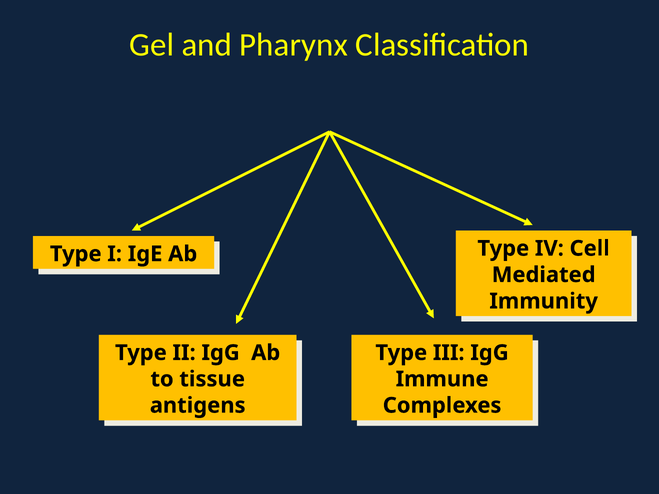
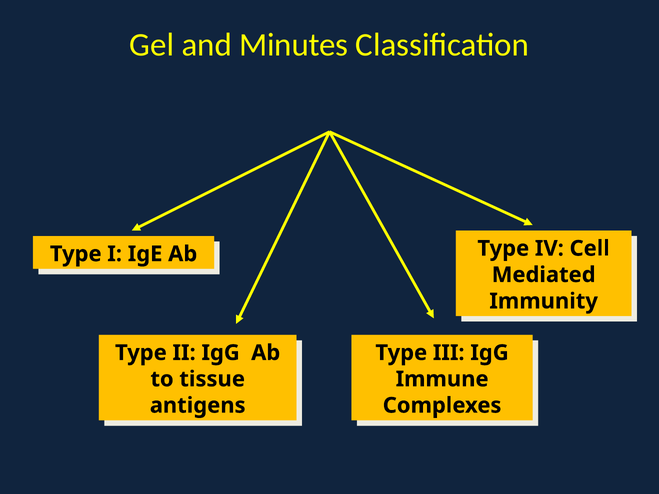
Pharynx: Pharynx -> Minutes (294, 45)
